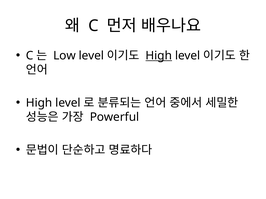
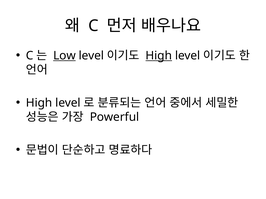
Low underline: none -> present (64, 56)
